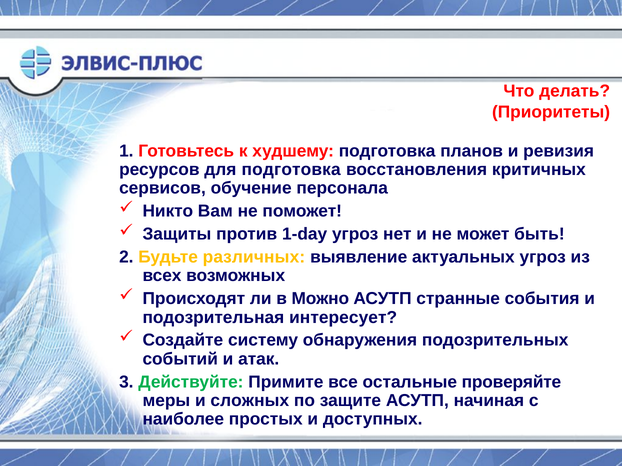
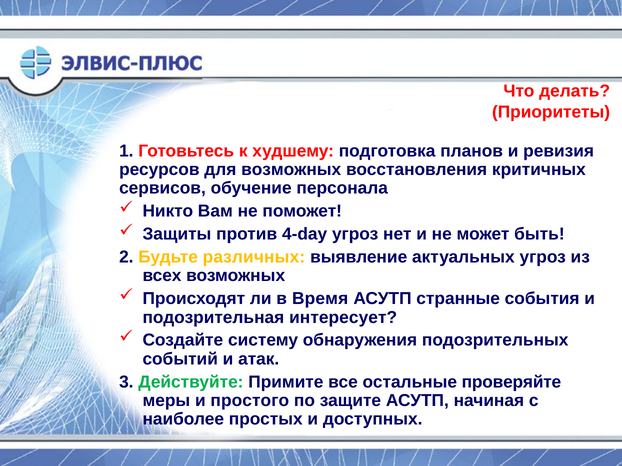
для подготовка: подготовка -> возможных (291, 170)
1-day: 1-day -> 4-day (305, 234)
Можно: Можно -> Время (320, 299)
сложных: сложных -> простого (250, 401)
